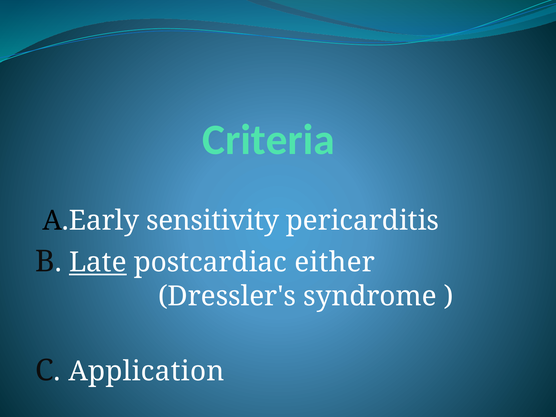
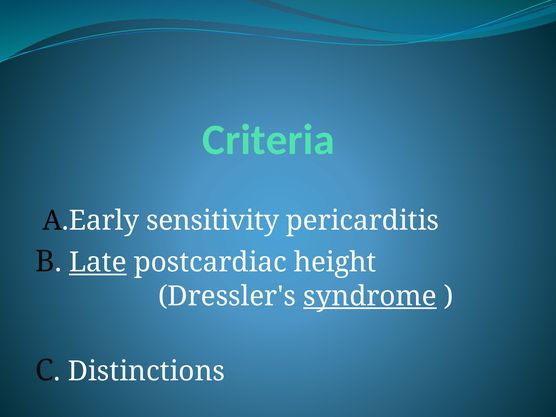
either: either -> height (335, 262)
syndrome underline: none -> present (370, 296)
Application: Application -> Distinctions (146, 371)
